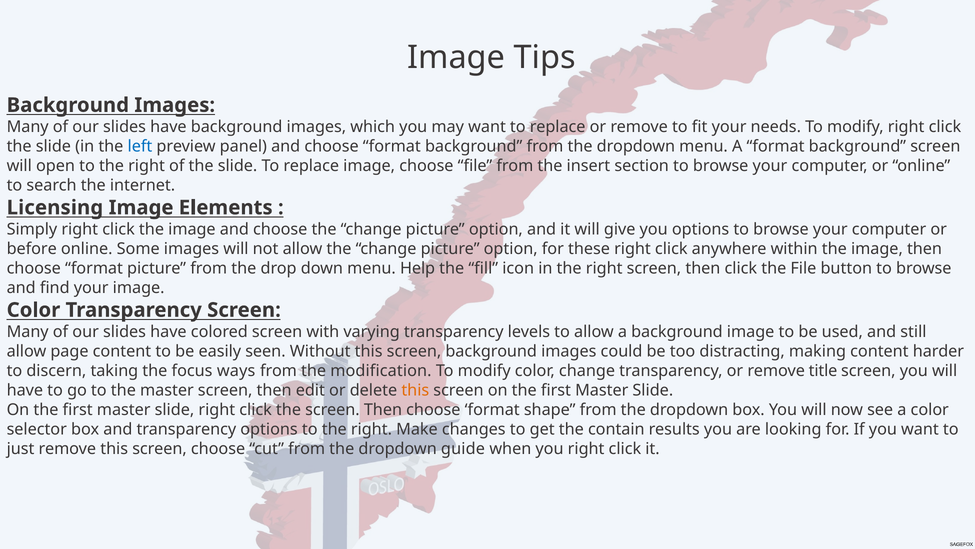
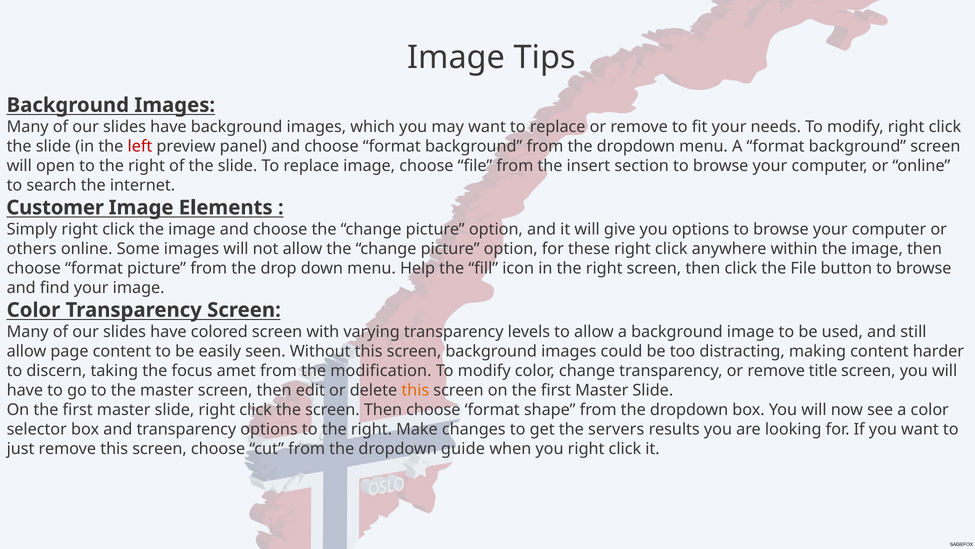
left colour: blue -> red (140, 146)
Licensing: Licensing -> Customer (55, 207)
before: before -> others (32, 249)
ways: ways -> amet (236, 370)
contain: contain -> servers (616, 429)
